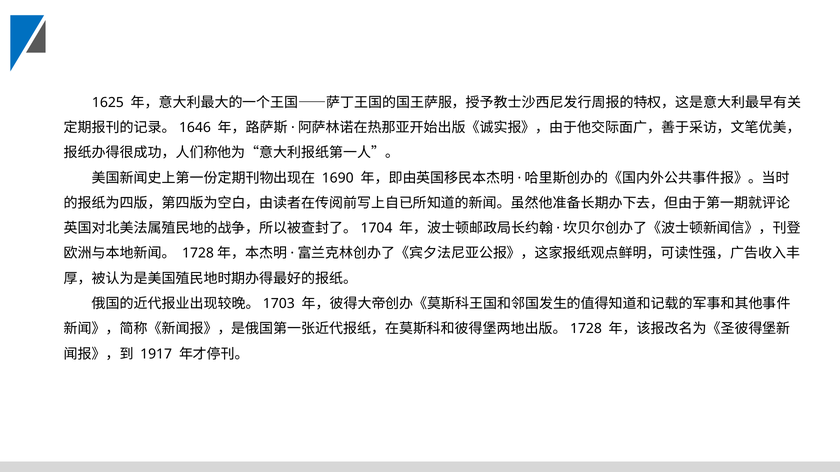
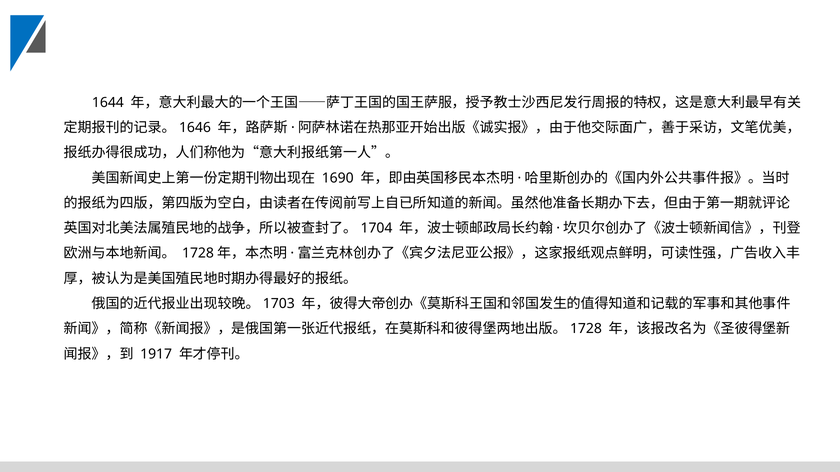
1625: 1625 -> 1644 (108, 103)
